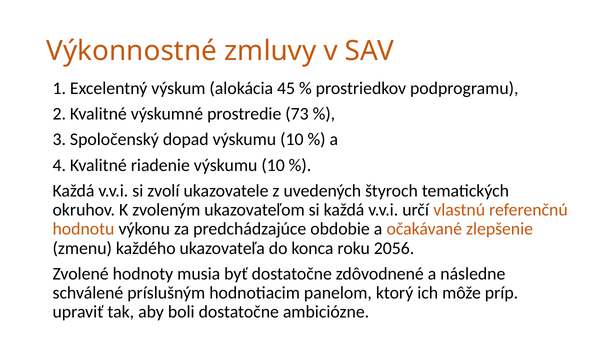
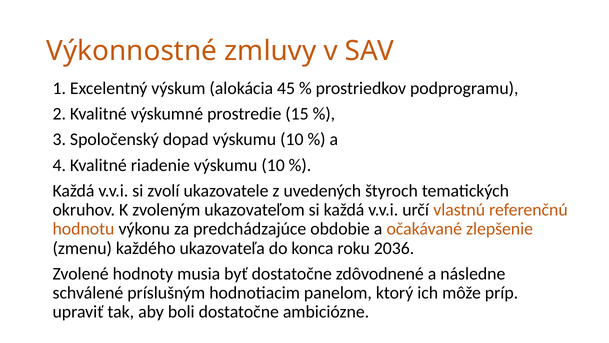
73: 73 -> 15 (297, 114)
2056: 2056 -> 2036 (394, 248)
